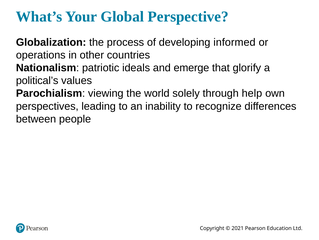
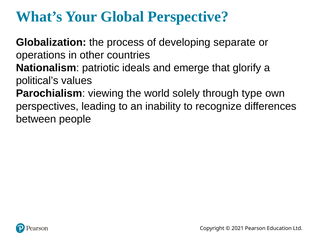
informed: informed -> separate (234, 42)
help: help -> type (252, 93)
